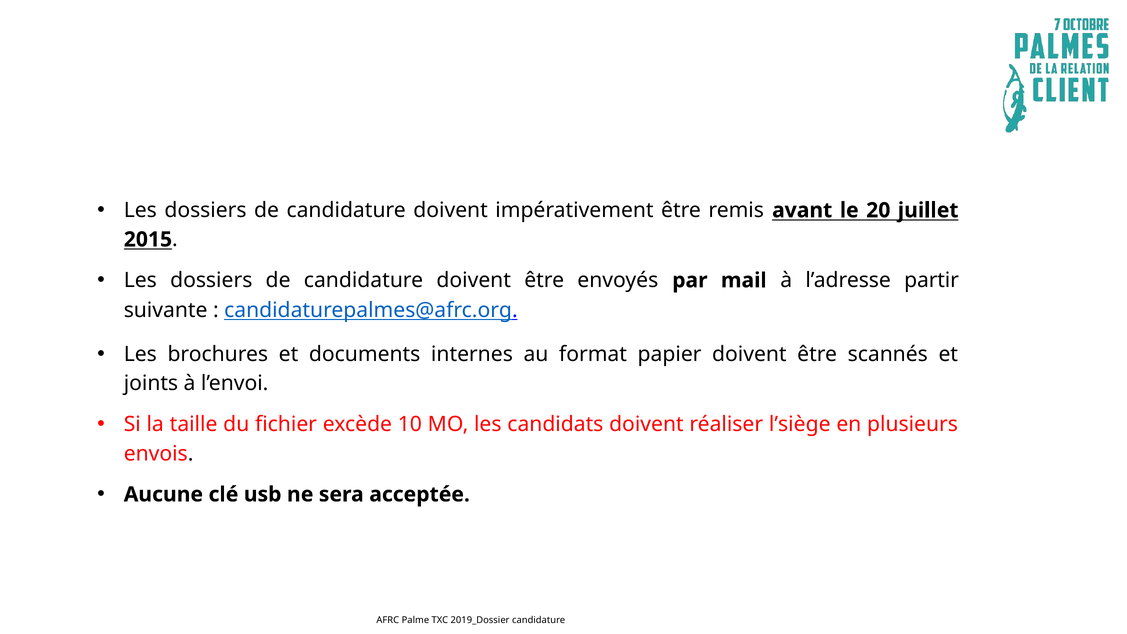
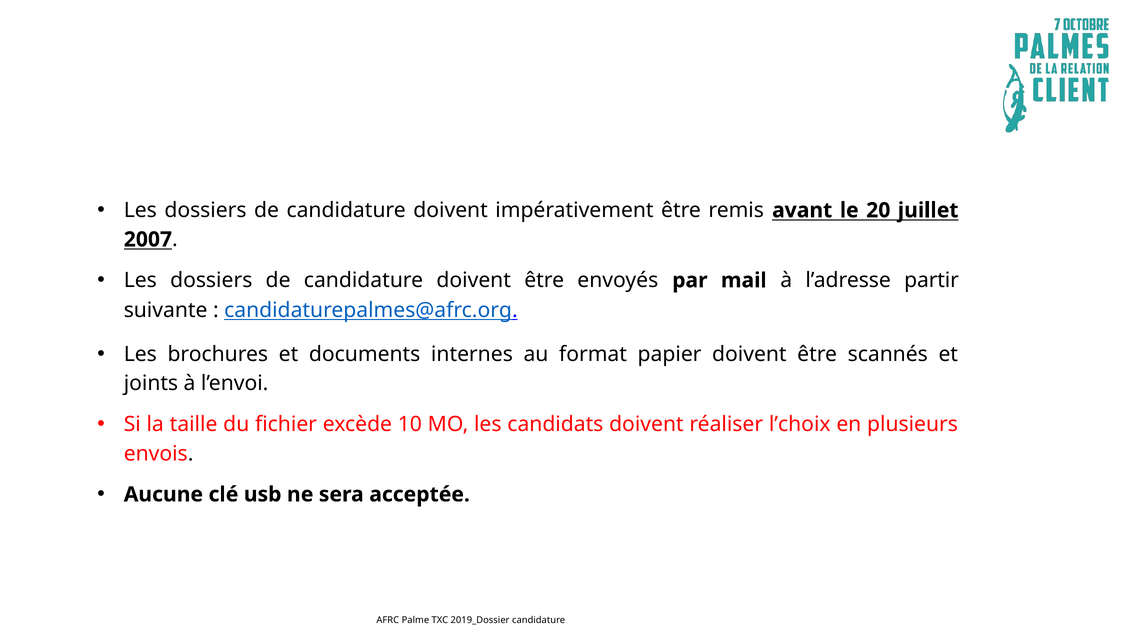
2015: 2015 -> 2007 (148, 239)
l’siège: l’siège -> l’choix (800, 424)
